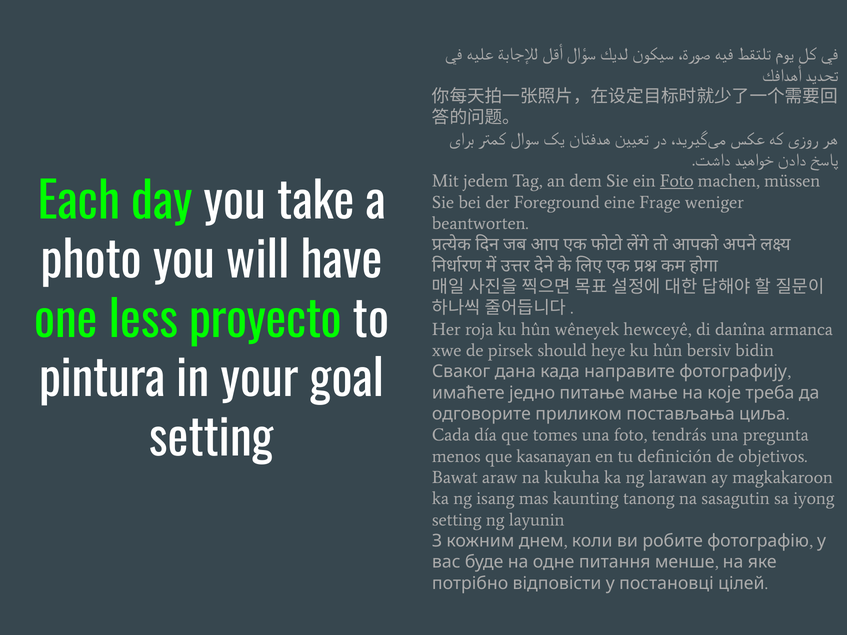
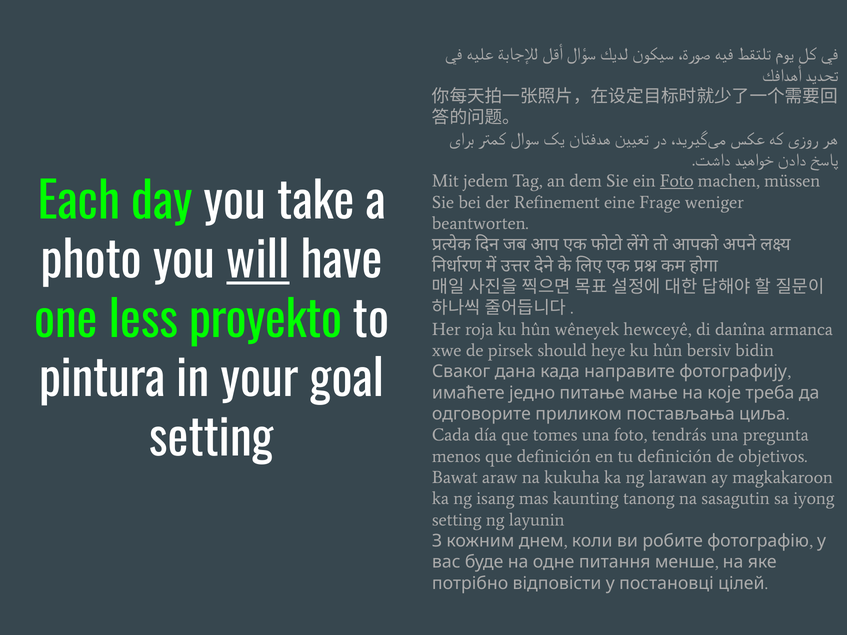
Foreground: Foreground -> Refinement (557, 202)
will underline: none -> present (258, 262)
proyecto: proyecto -> proyekto (266, 321)
que kasanayan: kasanayan -> definición (554, 456)
